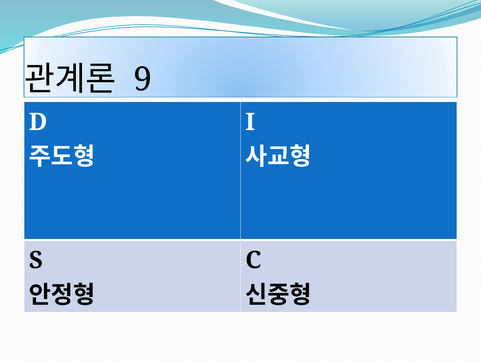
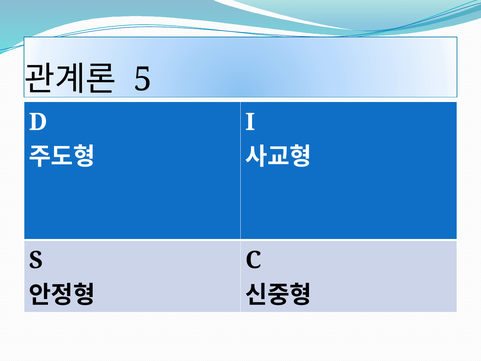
9: 9 -> 5 (143, 79)
